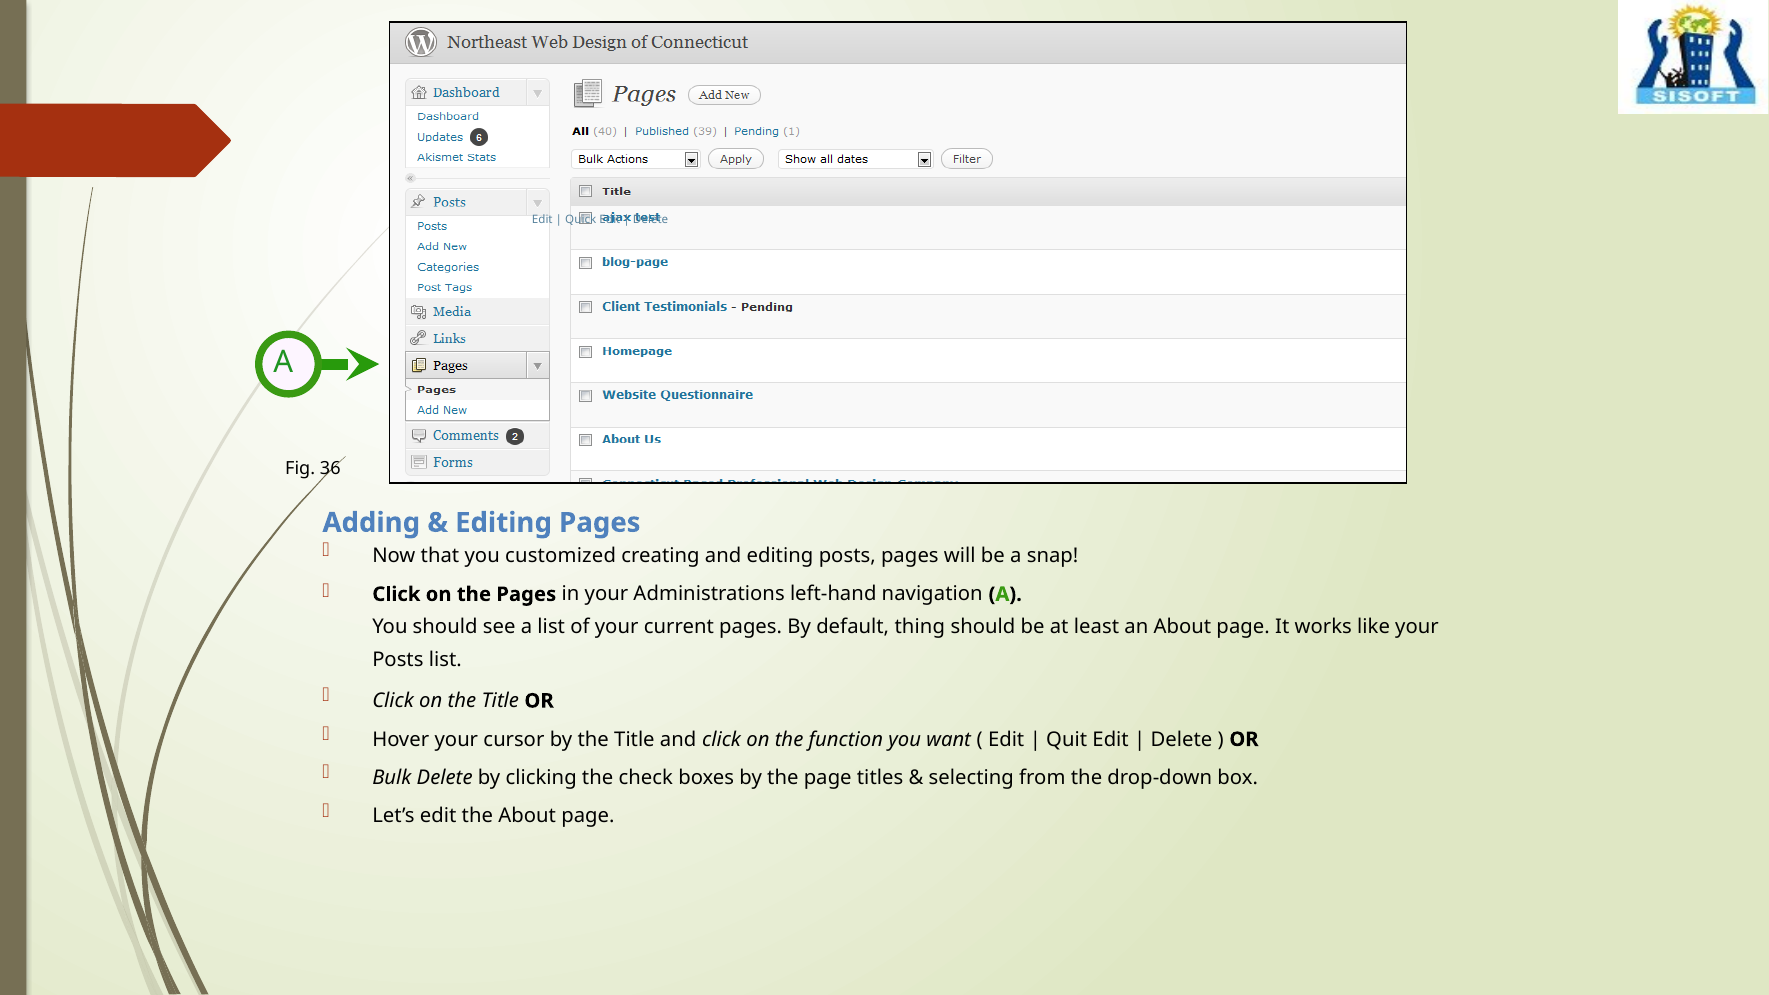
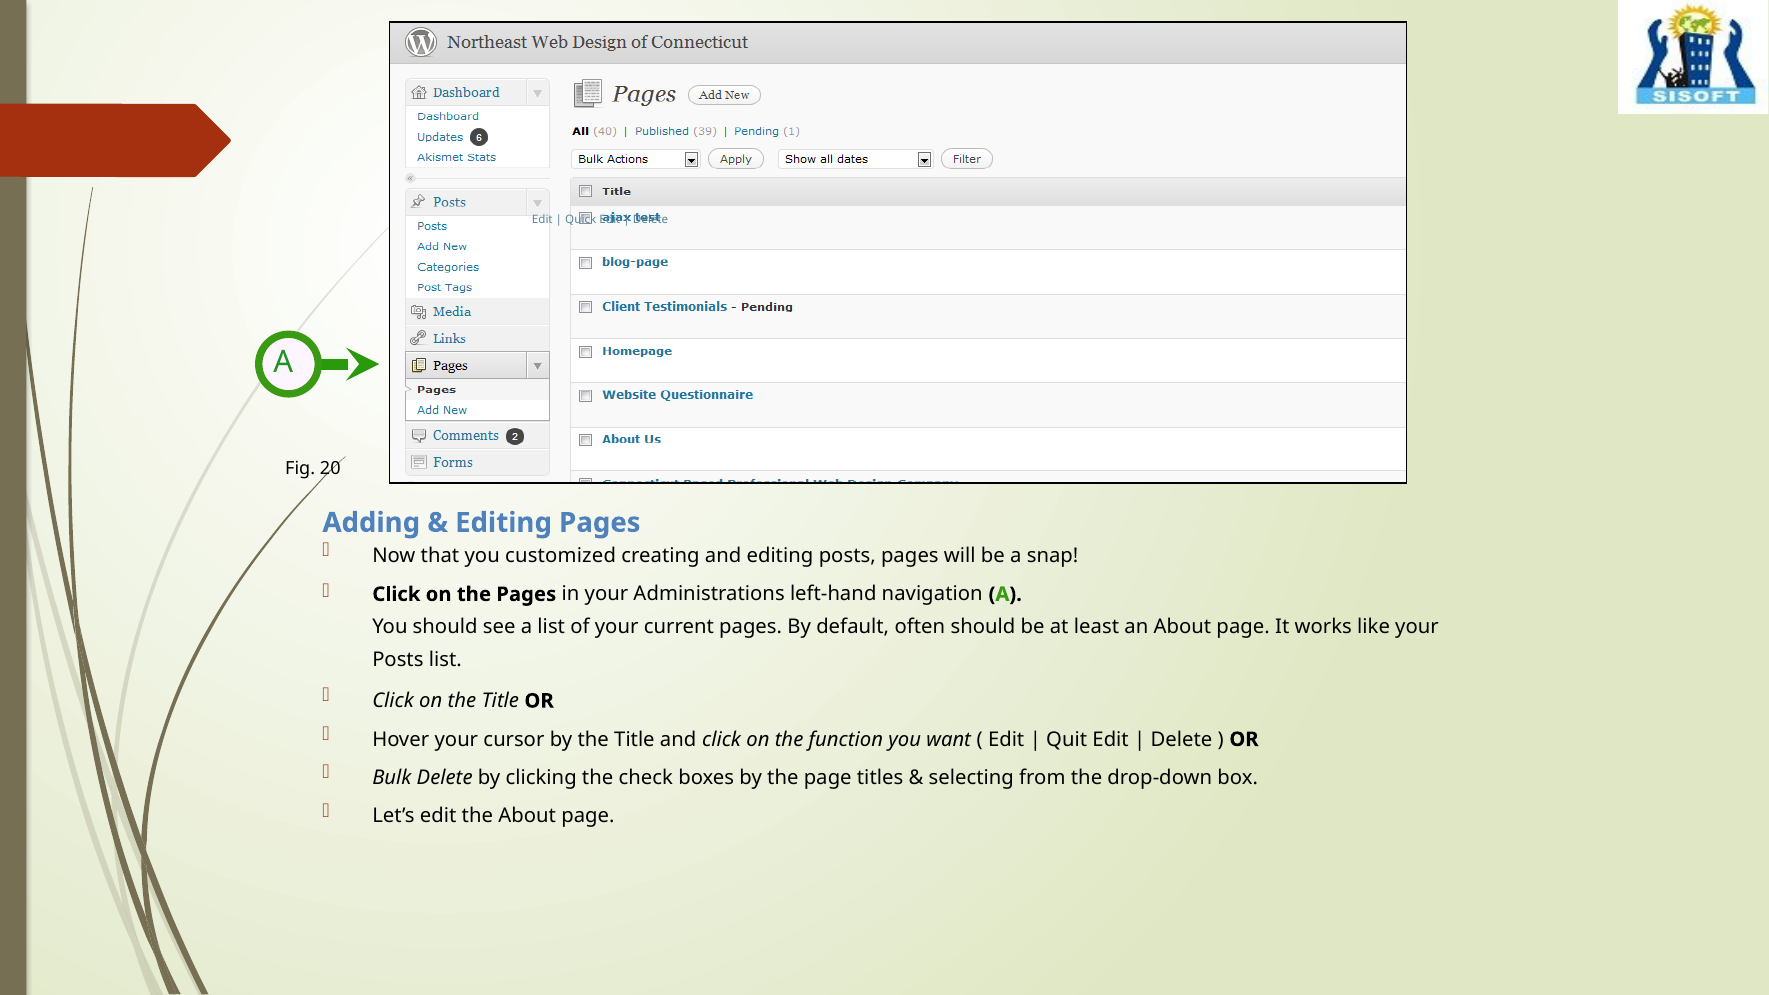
36: 36 -> 20 (330, 469)
thing: thing -> often (920, 627)
